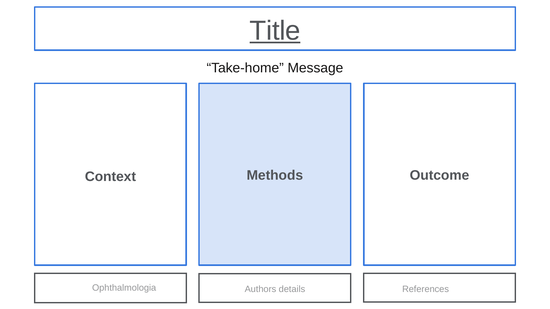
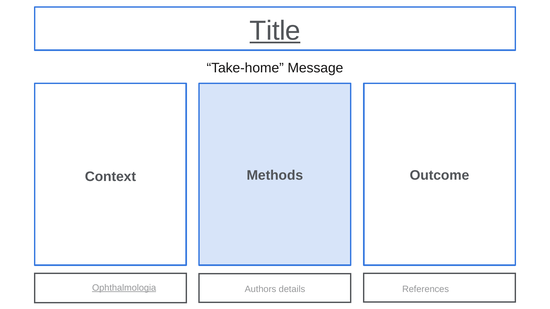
Ophthalmologia underline: none -> present (124, 288)
